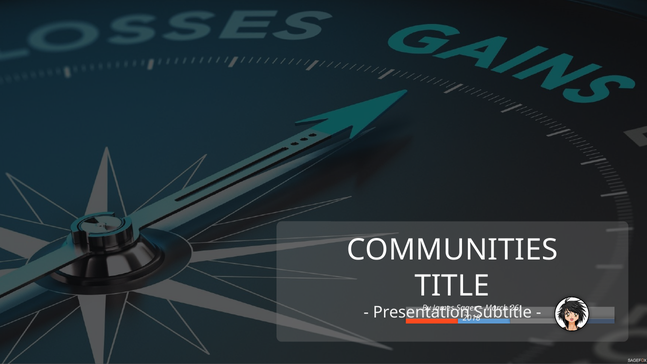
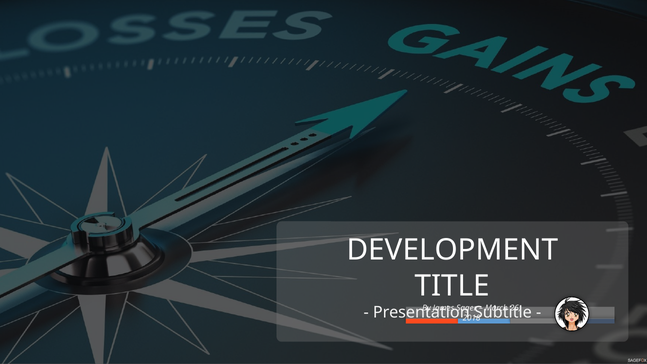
COMMUNITIES: COMMUNITIES -> DEVELOPMENT (452, 250)
